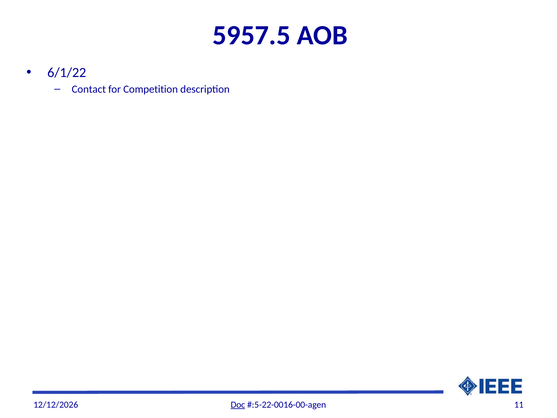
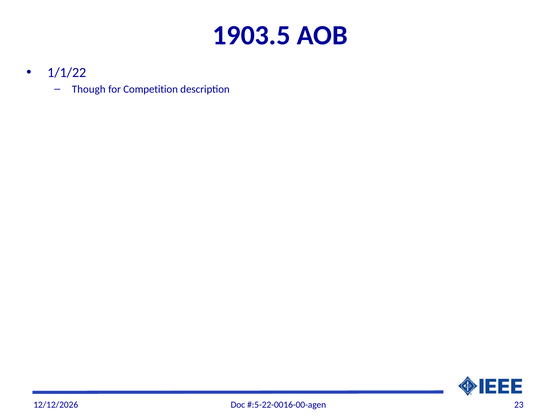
5957.5: 5957.5 -> 1903.5 (252, 35)
6/1/22: 6/1/22 -> 1/1/22 (67, 72)
Contact: Contact -> Though (89, 89)
Doc underline: present -> none (238, 405)
11: 11 -> 23 (519, 404)
